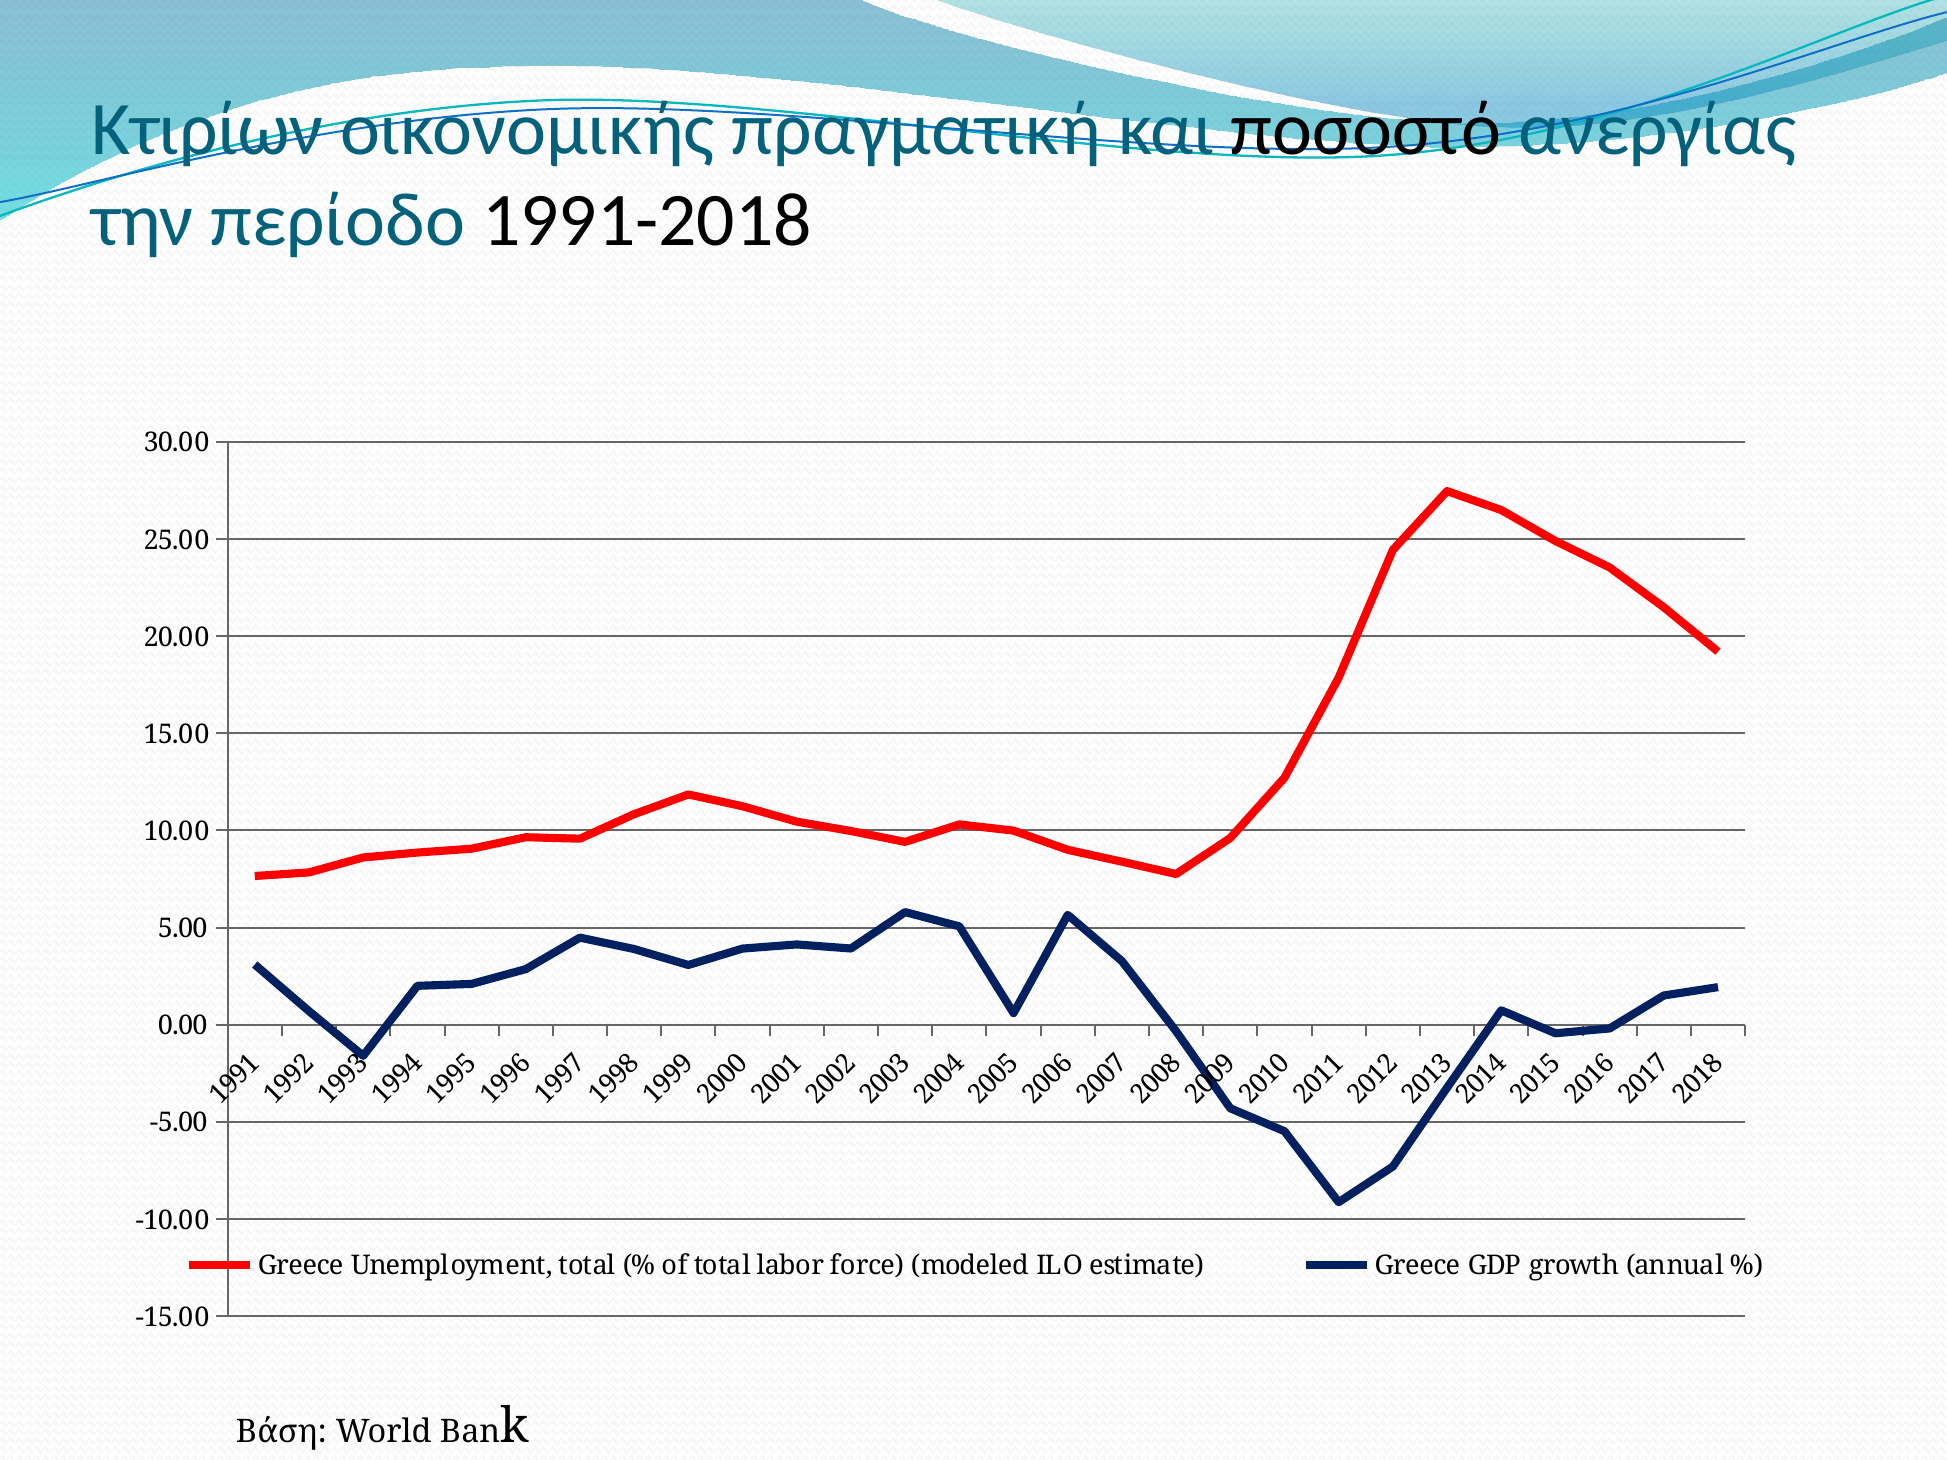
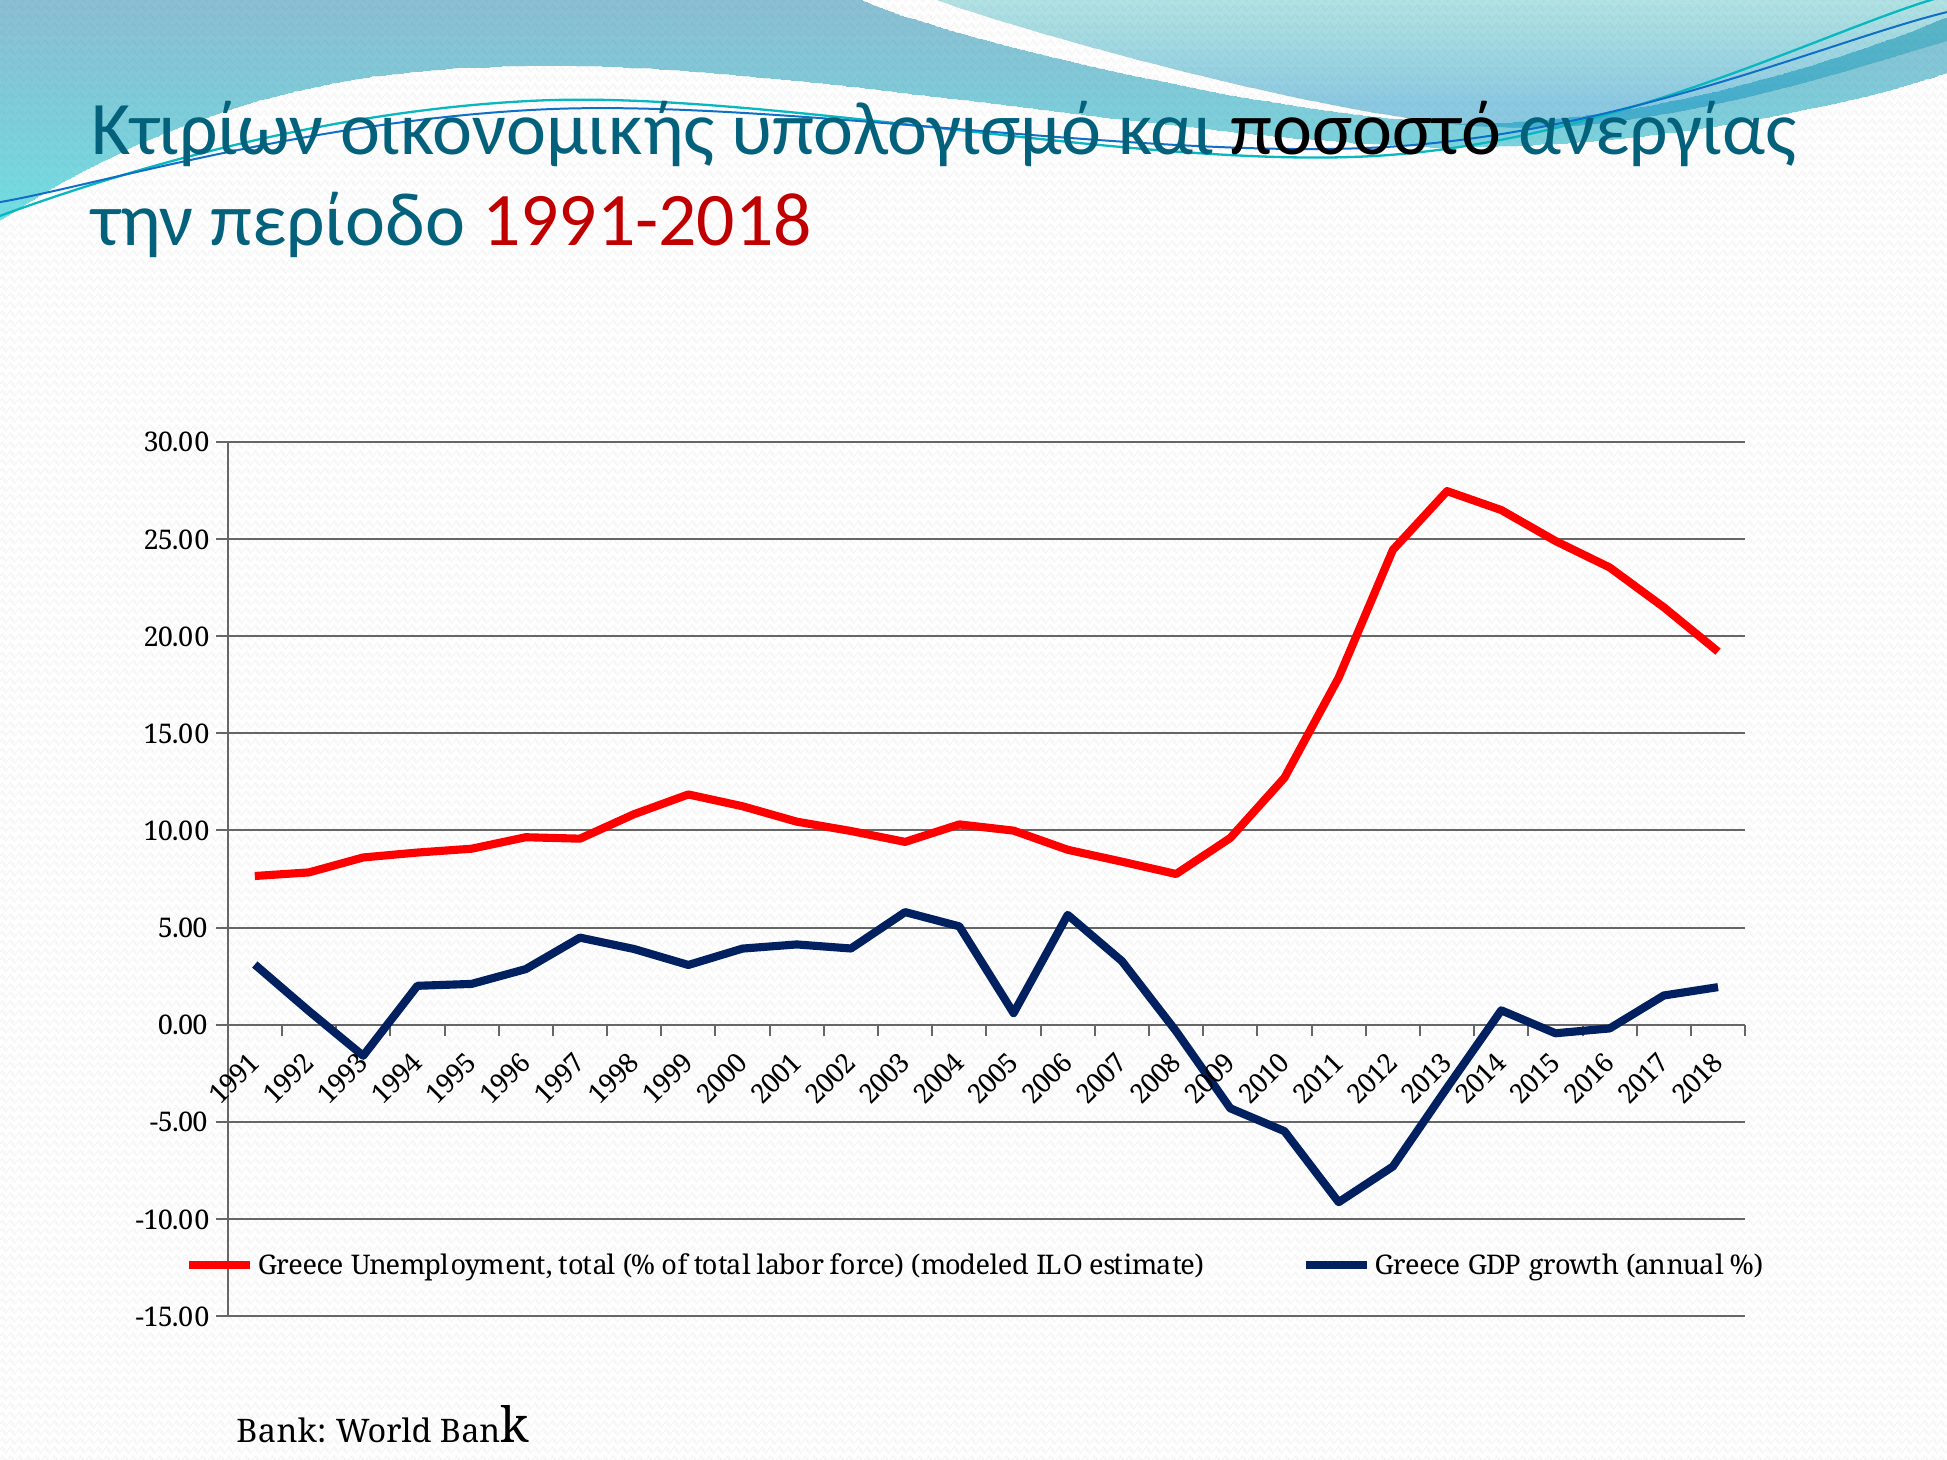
πραγματική: πραγματική -> υπολογισμό (917, 130)
1991-2018 colour: black -> red (647, 221)
Βάση: Βάση -> Bank (281, 1432)
